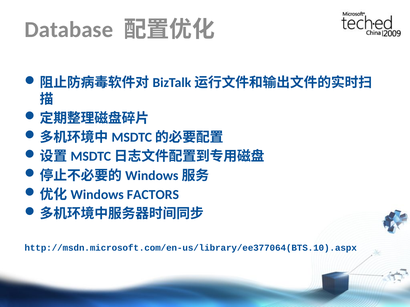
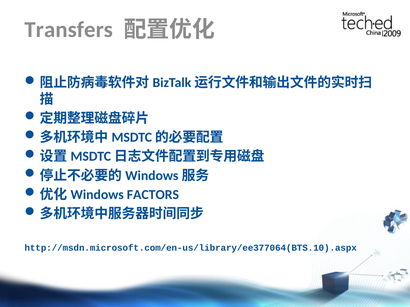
Database: Database -> Transfers (69, 30)
